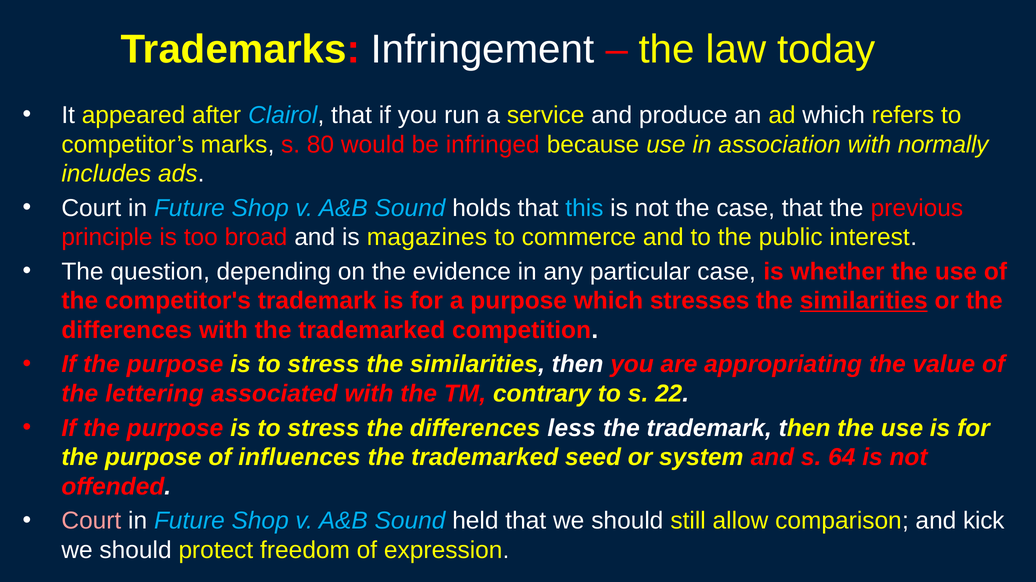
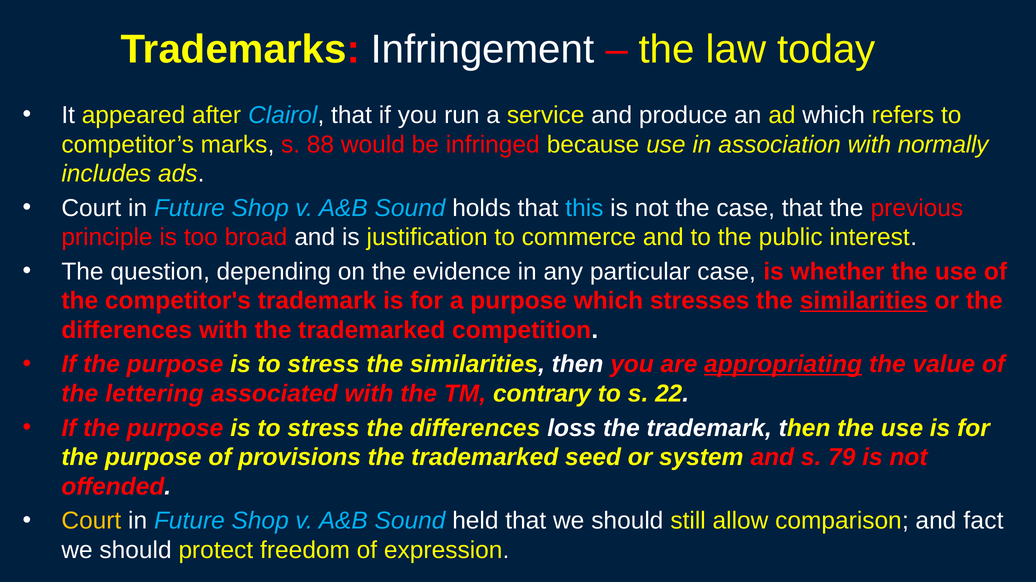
80: 80 -> 88 (320, 145)
magazines: magazines -> justification (427, 238)
appropriating underline: none -> present (783, 365)
less: less -> loss (572, 429)
influences: influences -> provisions (300, 458)
64: 64 -> 79 (842, 458)
Court colour: pink -> yellow (91, 522)
kick: kick -> fact (984, 522)
